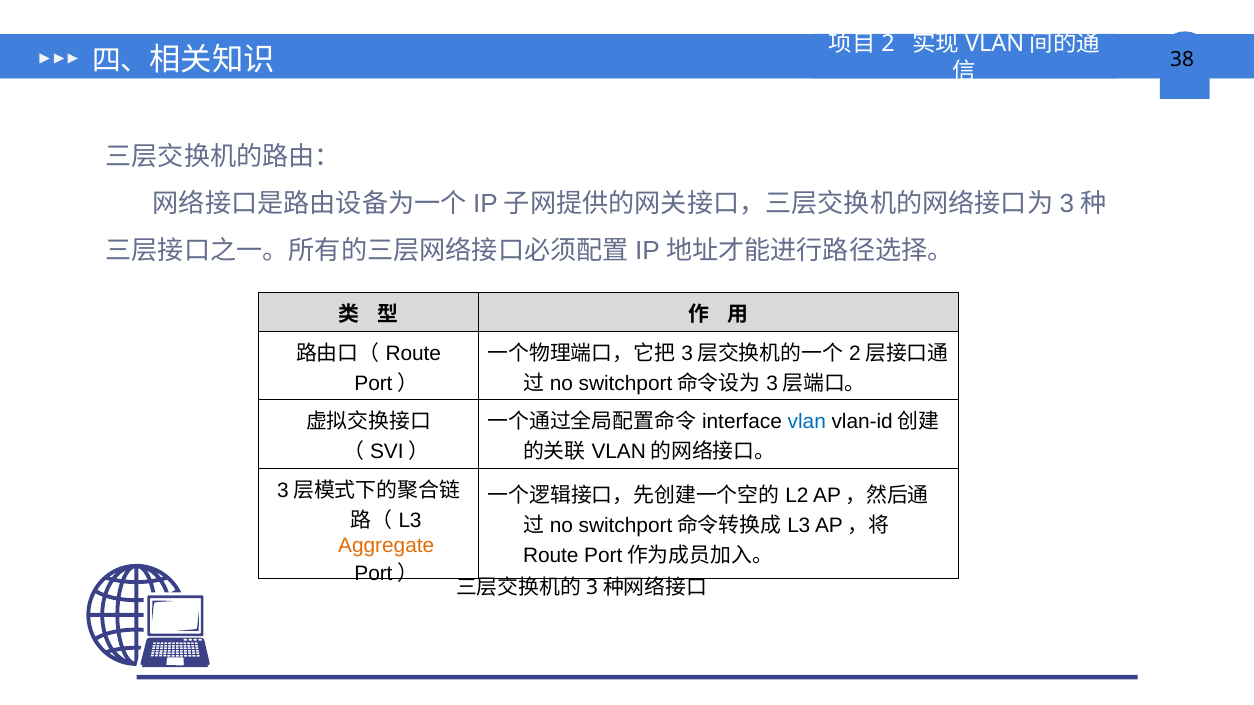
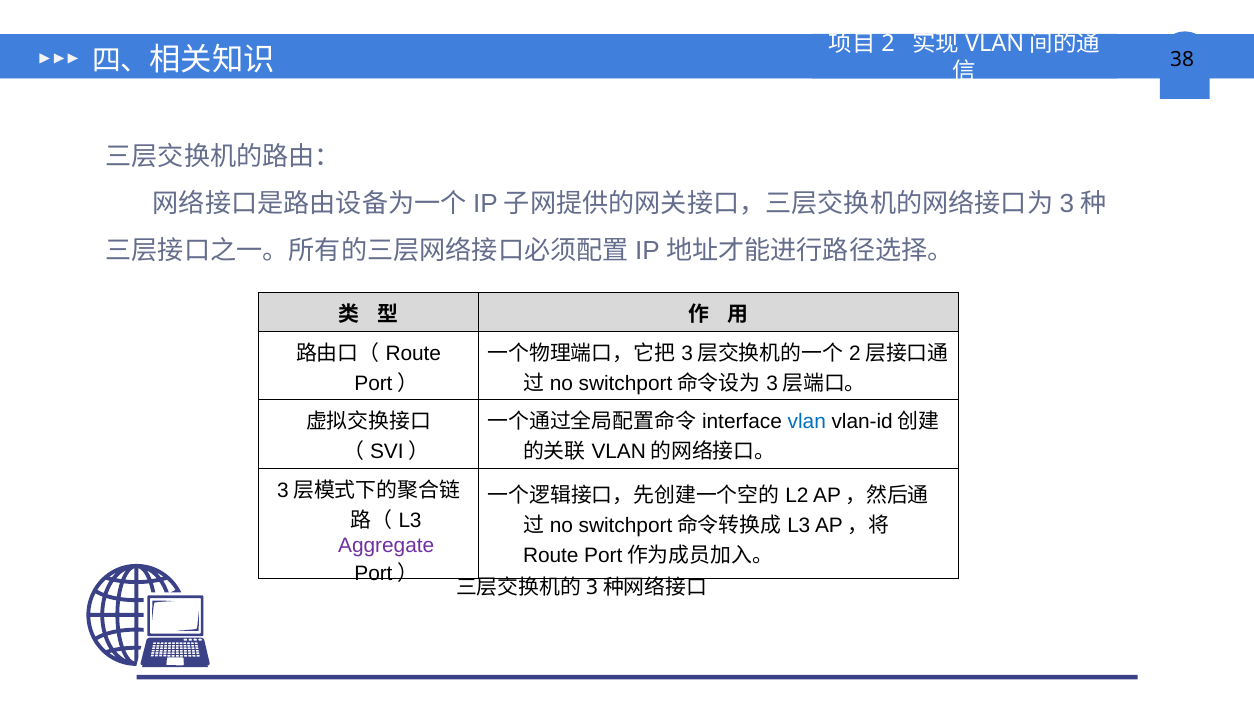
Aggregate colour: orange -> purple (386, 545)
